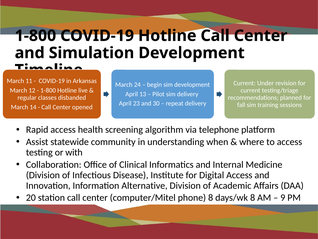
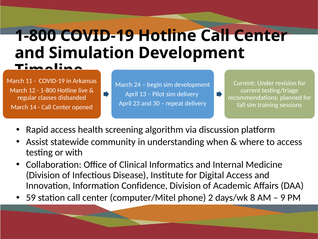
telephone: telephone -> discussion (219, 129)
Alternative: Alternative -> Confidence (145, 185)
20: 20 -> 59 (31, 197)
phone 8: 8 -> 2 (211, 197)
